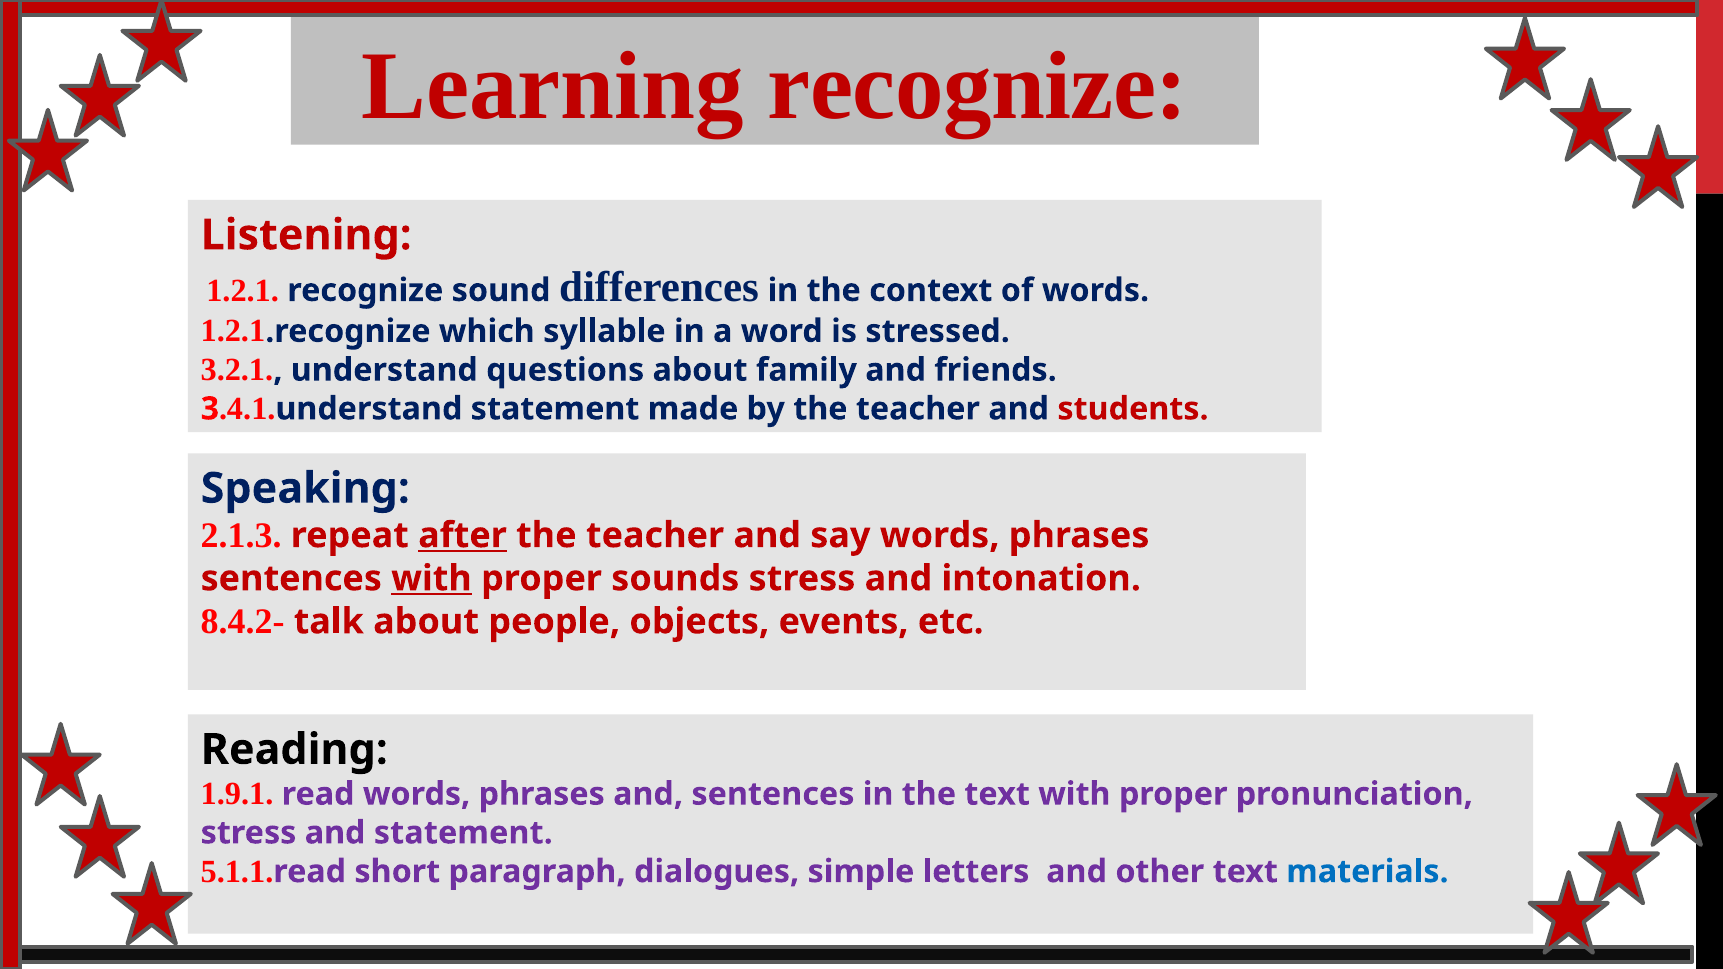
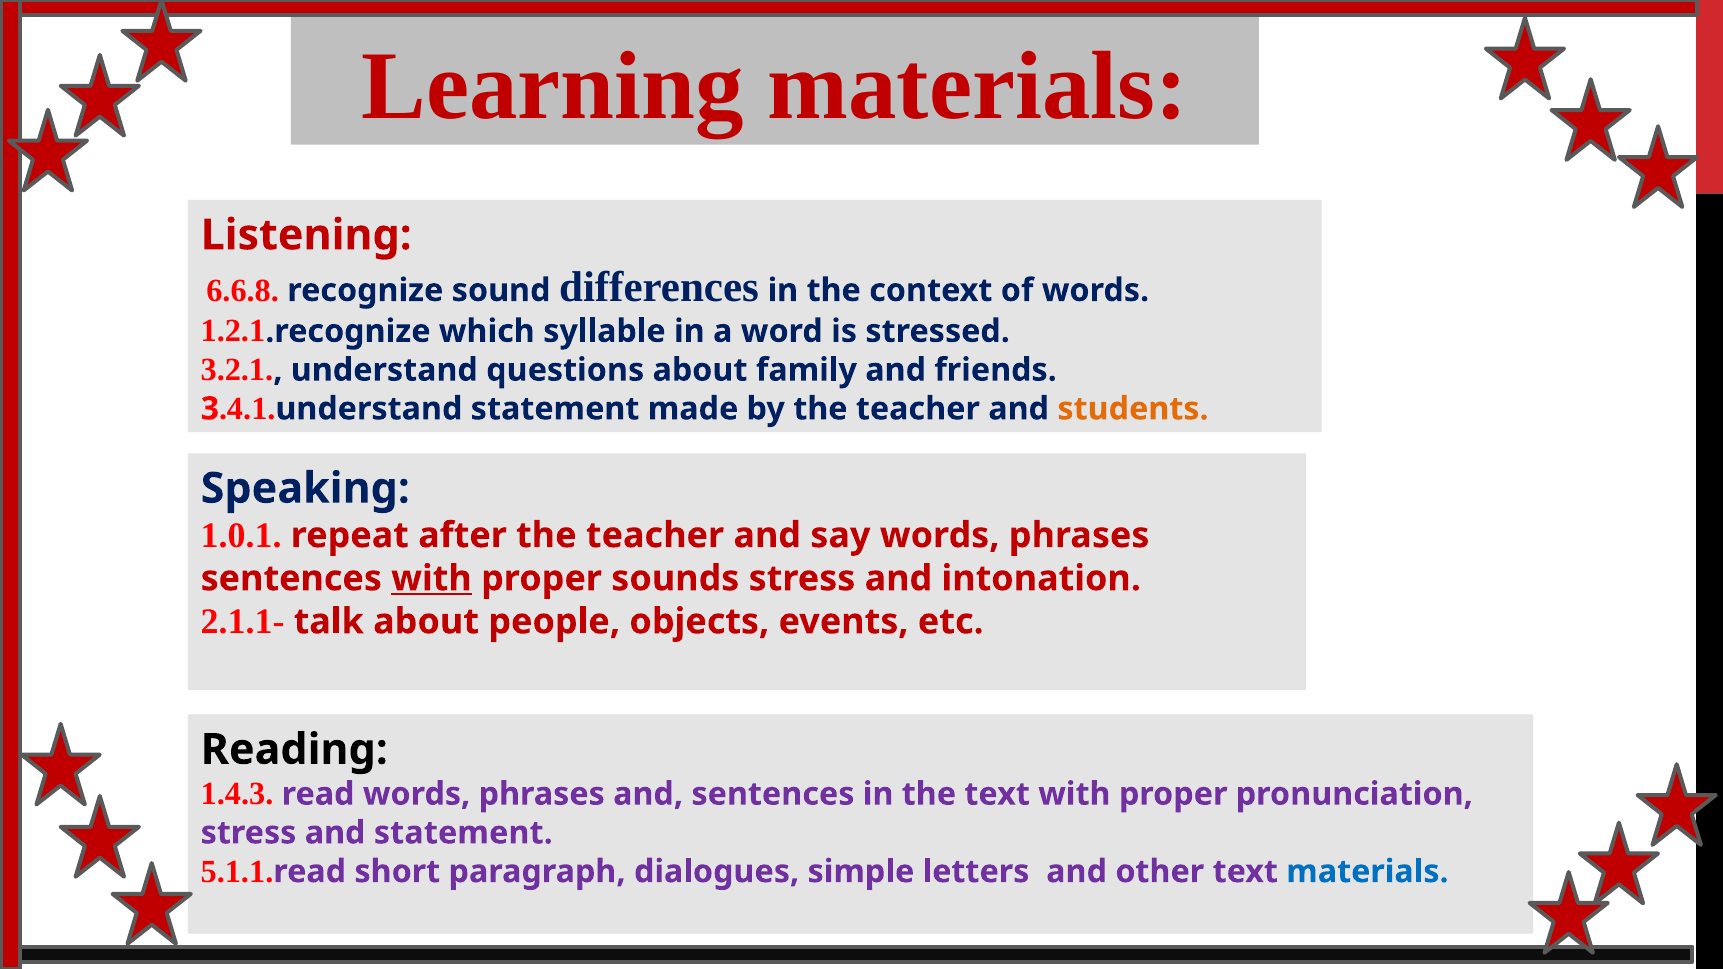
Learning recognize: recognize -> materials (978, 87)
1.2.1: 1.2.1 -> 6.6.8 (243, 290)
students colour: red -> orange (1133, 409)
2.1.3: 2.1.3 -> 1.0.1 (241, 535)
after underline: present -> none (463, 535)
8.4.2-: 8.4.2- -> 2.1.1- (243, 622)
1.9.1: 1.9.1 -> 1.4.3 (237, 794)
